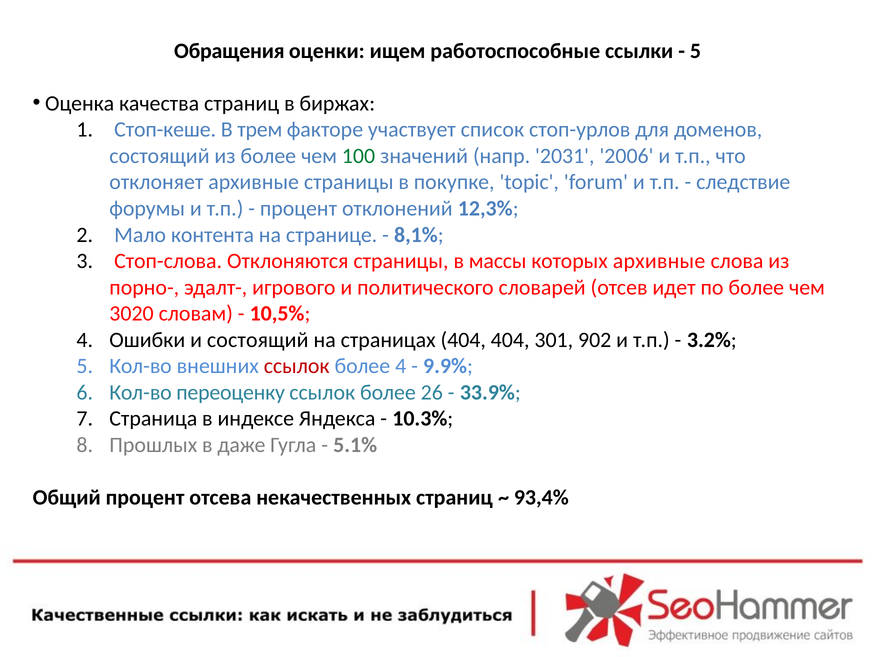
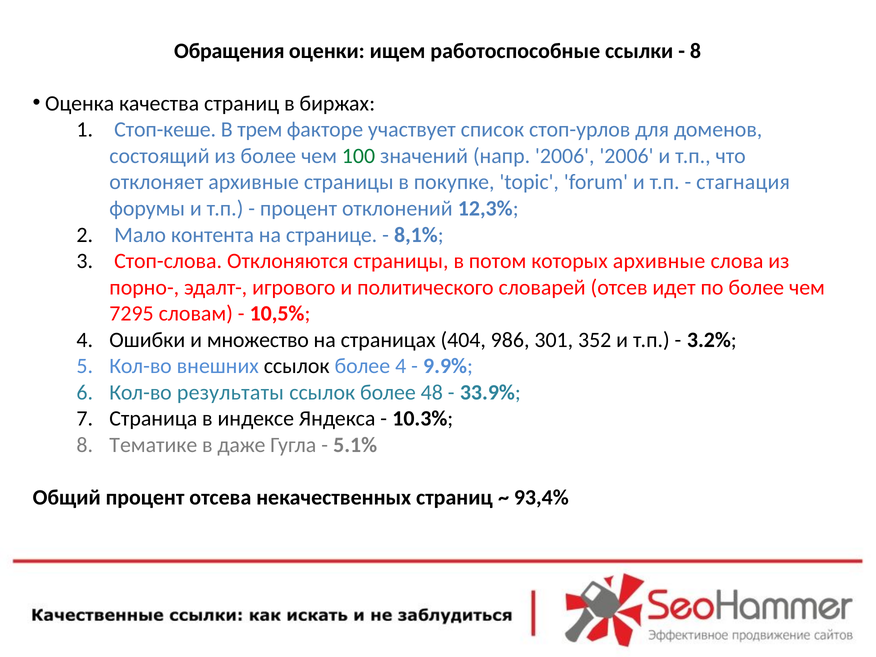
5: 5 -> 8 (695, 51)
напр 2031: 2031 -> 2006 (565, 156)
следствие: следствие -> стагнация (743, 182)
массы: массы -> потом (498, 261)
3020: 3020 -> 7295 (132, 314)
и состоящий: состоящий -> множество (258, 340)
404 404: 404 -> 986 (510, 340)
902: 902 -> 352 (595, 340)
ссылок colour: red -> black (297, 366)
переоценку: переоценку -> результаты (230, 392)
26: 26 -> 48 (432, 392)
Прошлых: Прошлых -> Тематике (153, 445)
